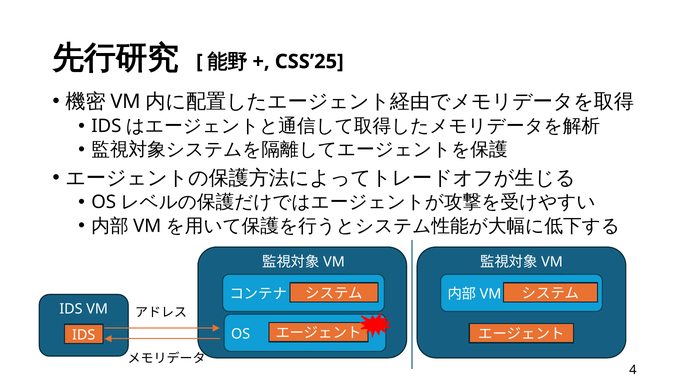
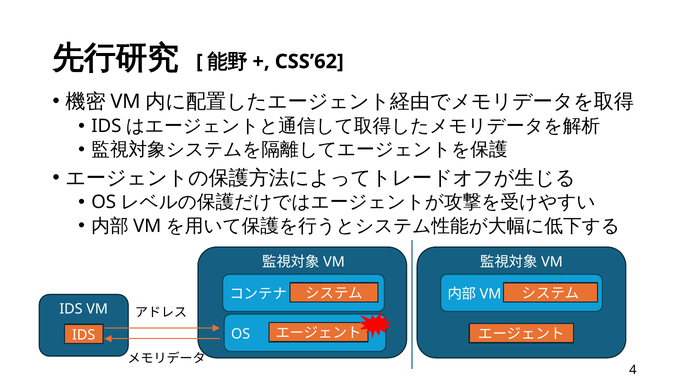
CSS’25: CSS’25 -> CSS’62 (309, 62)
